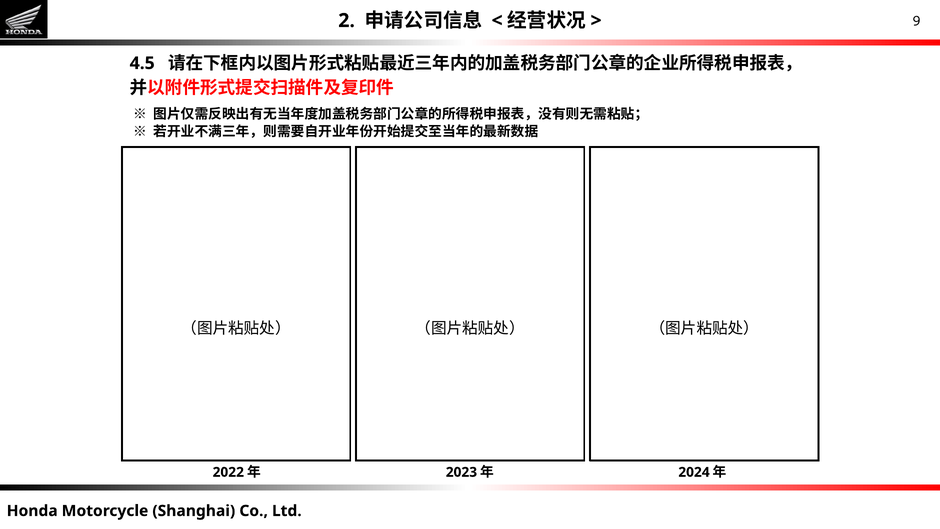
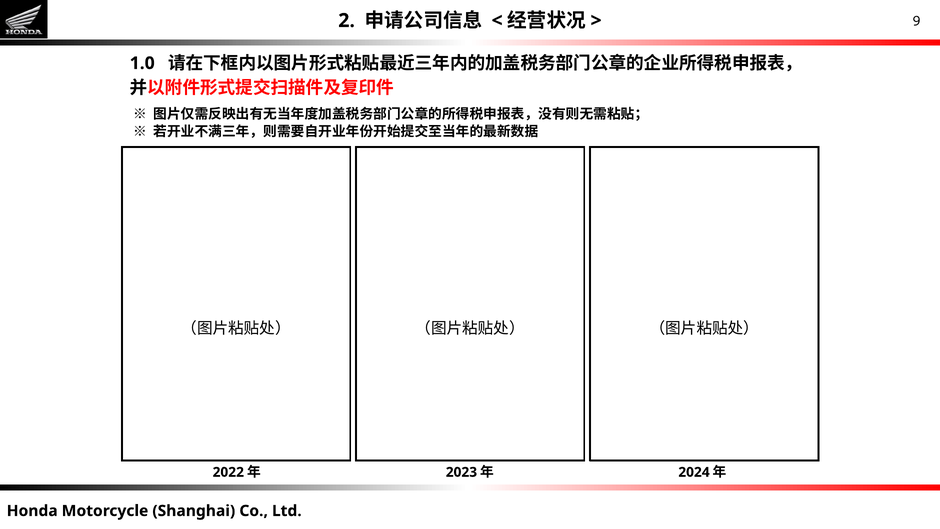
4.5: 4.5 -> 1.0 (142, 63)
